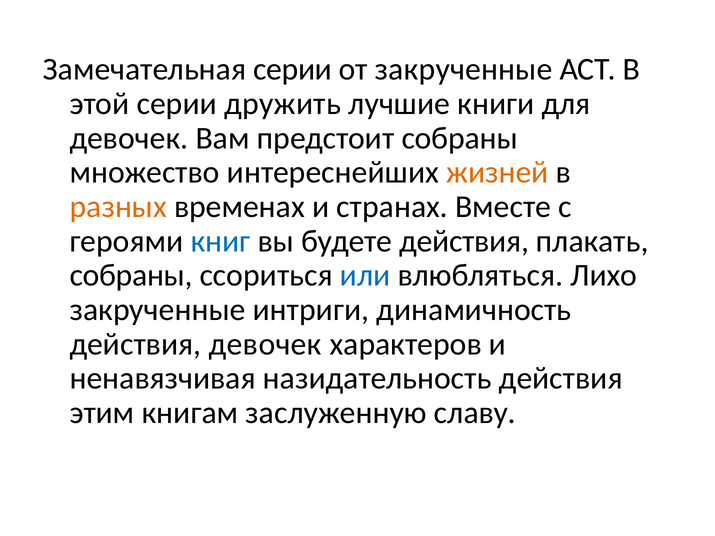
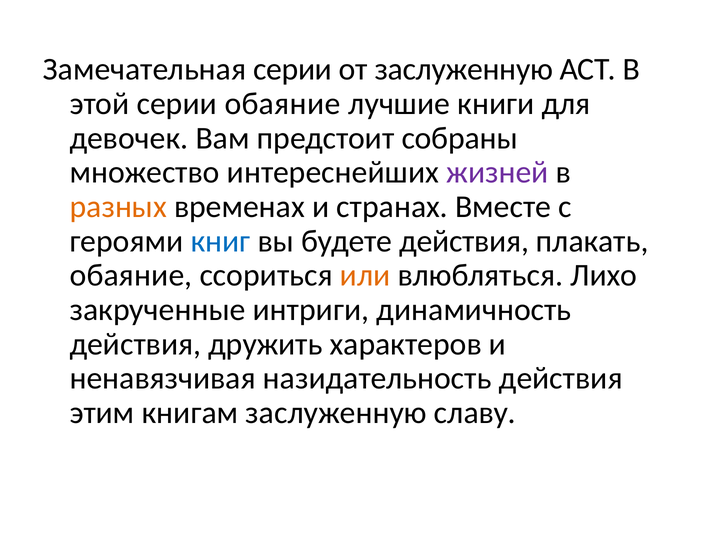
от закрученные: закрученные -> заслуженную (464, 70)
серии дружить: дружить -> обаяние (283, 104)
жизней colour: orange -> purple (497, 173)
собраны: собраны -> обаяние (131, 276)
или colour: blue -> orange (365, 276)
действия девочек: девочек -> дружить (265, 344)
